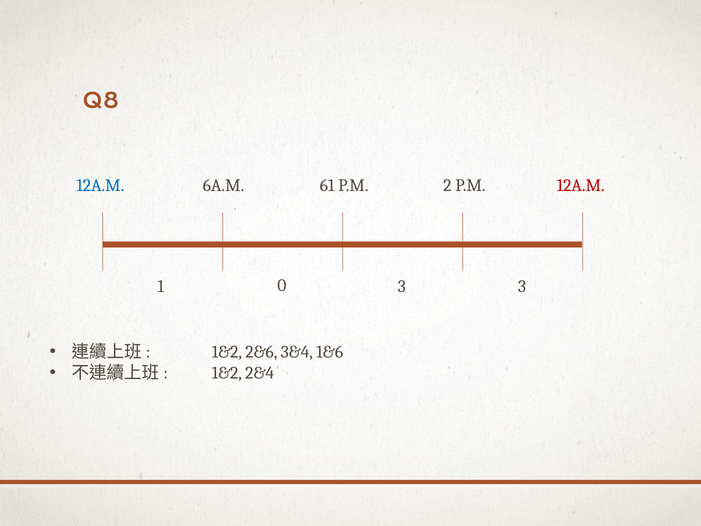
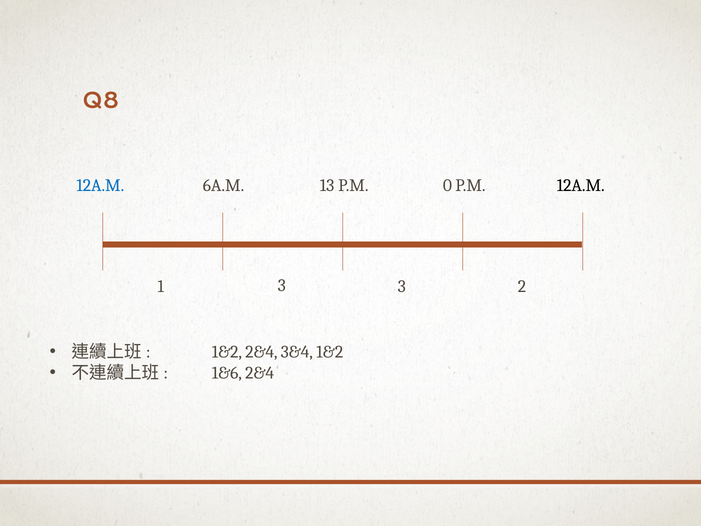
61: 61 -> 13 (327, 185)
2: 2 -> 0 (447, 185)
12A.M colour: red -> black (581, 185)
1 0: 0 -> 3 (282, 285)
3 3: 3 -> 2 (522, 286)
1&2 2&6: 2&6 -> 2&4 (261, 352)
3&4 1&6: 1&6 -> 1&2 (330, 352)
1&2: 1&2 -> 1&6 (227, 373)
